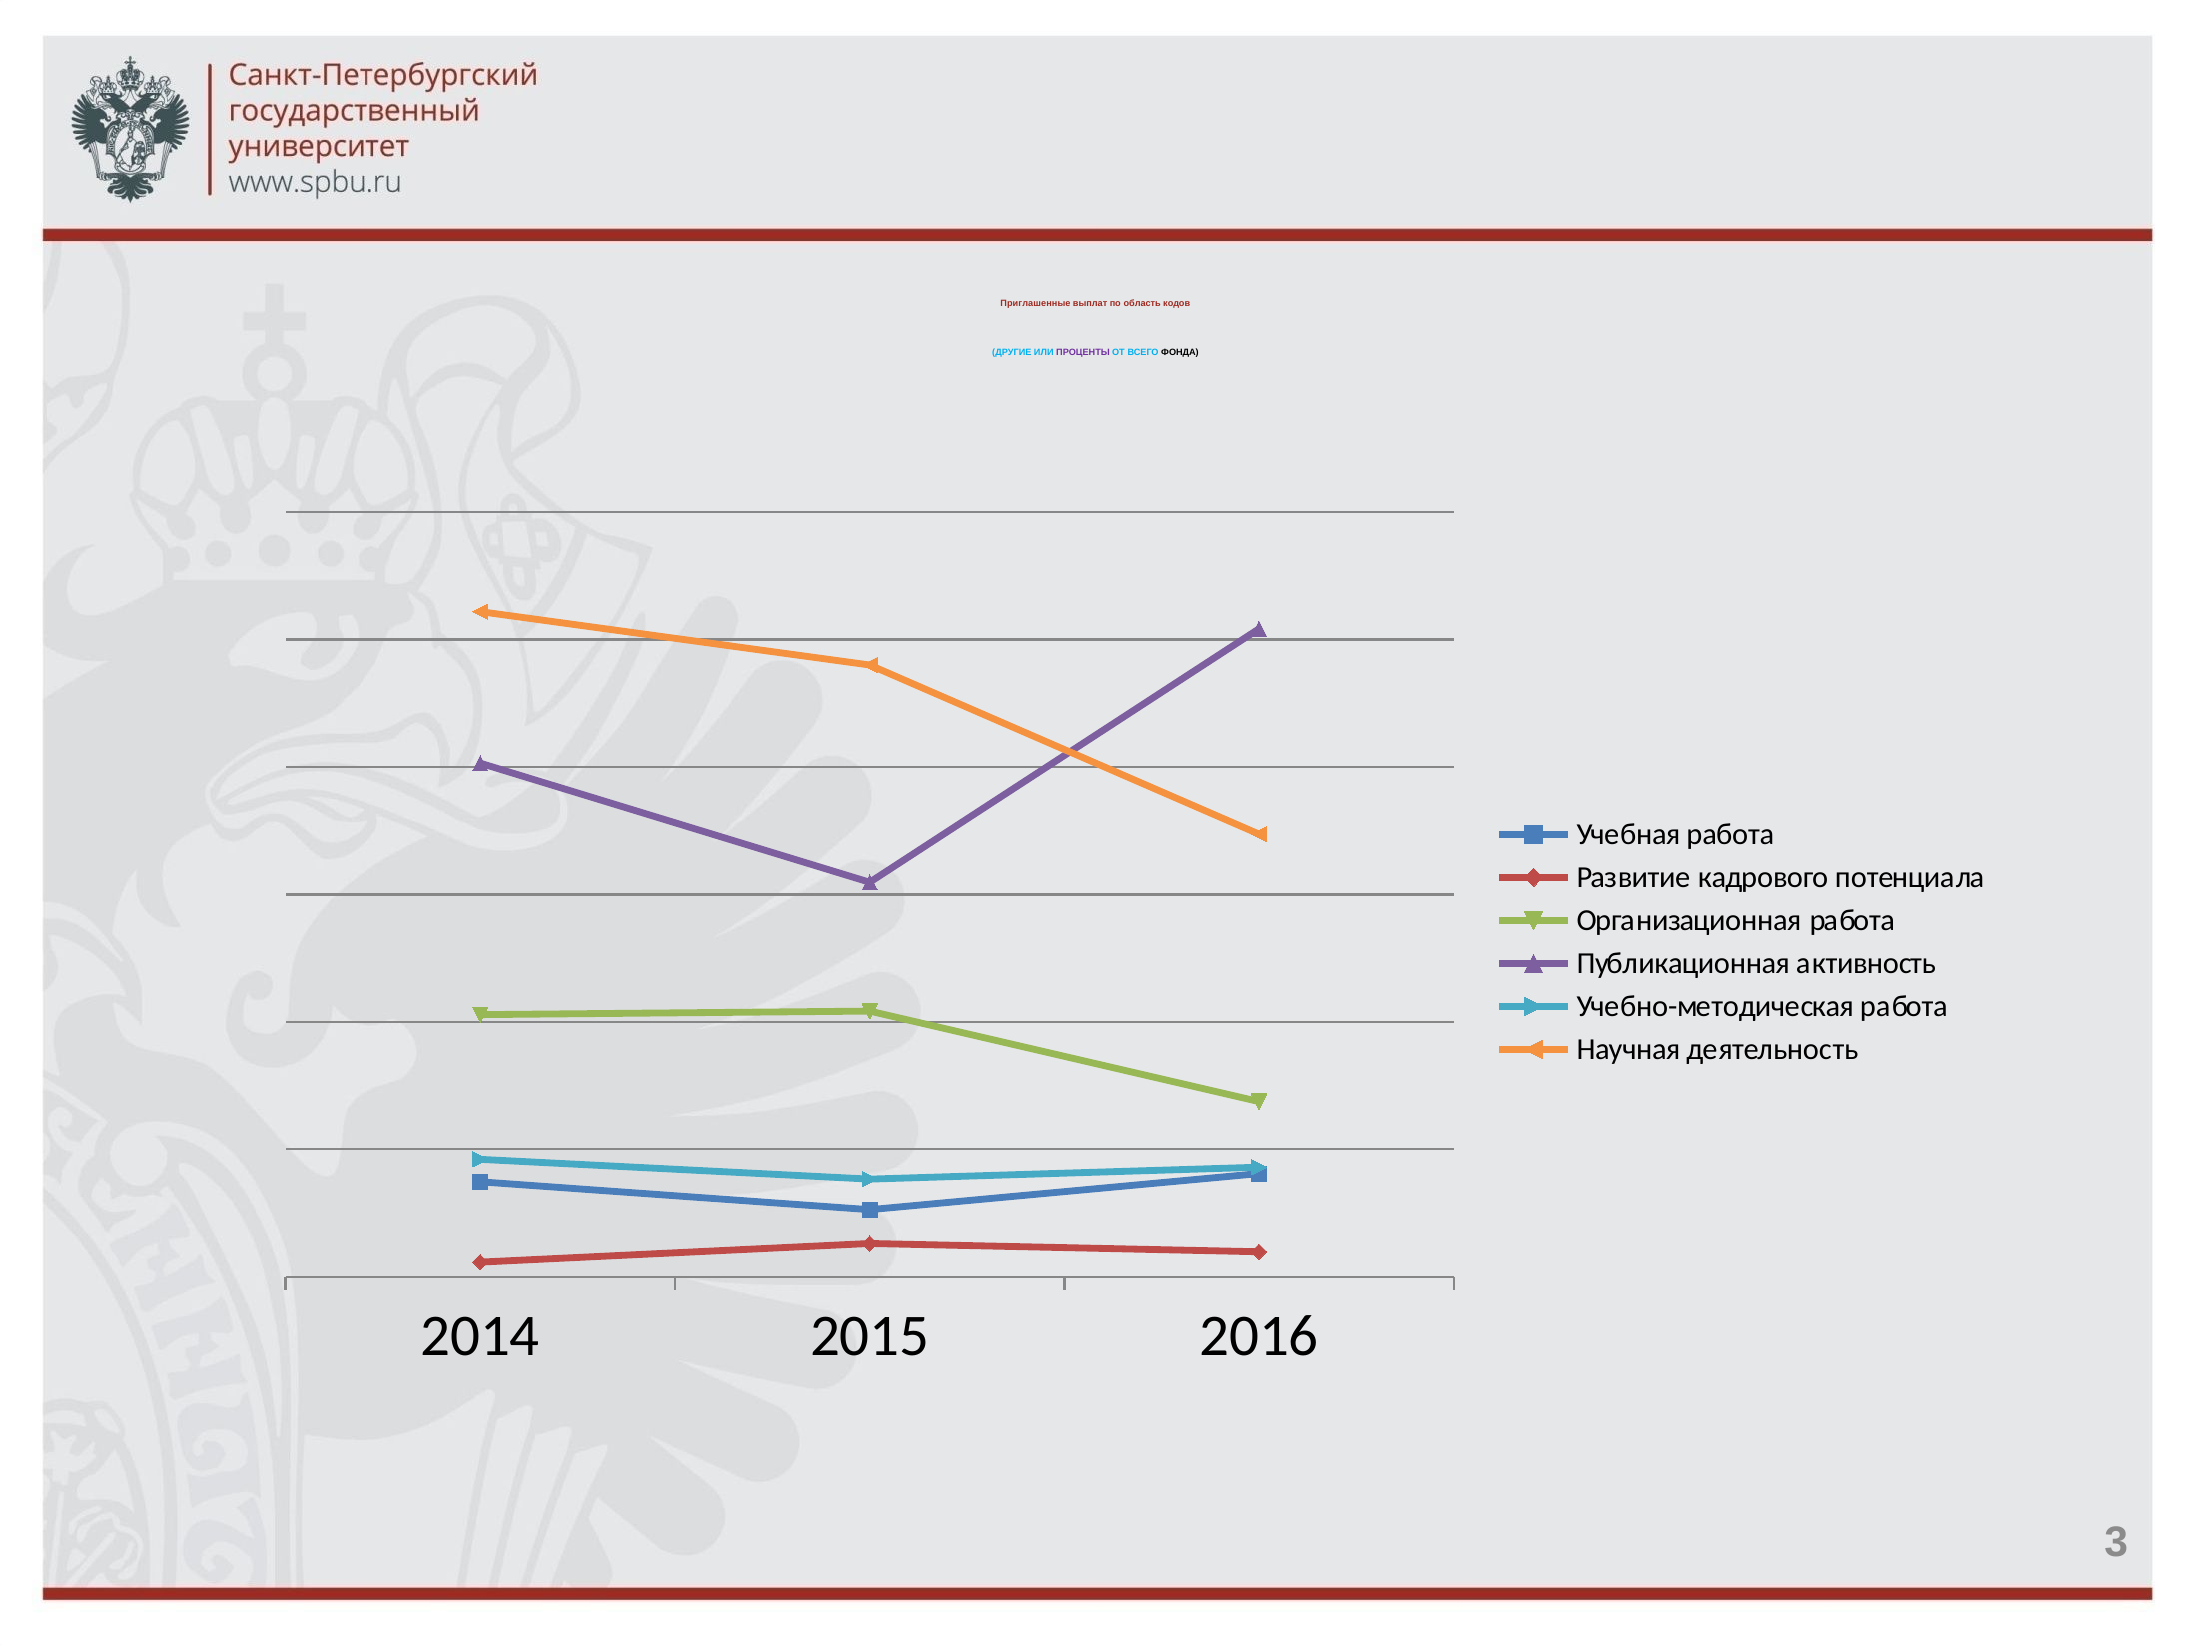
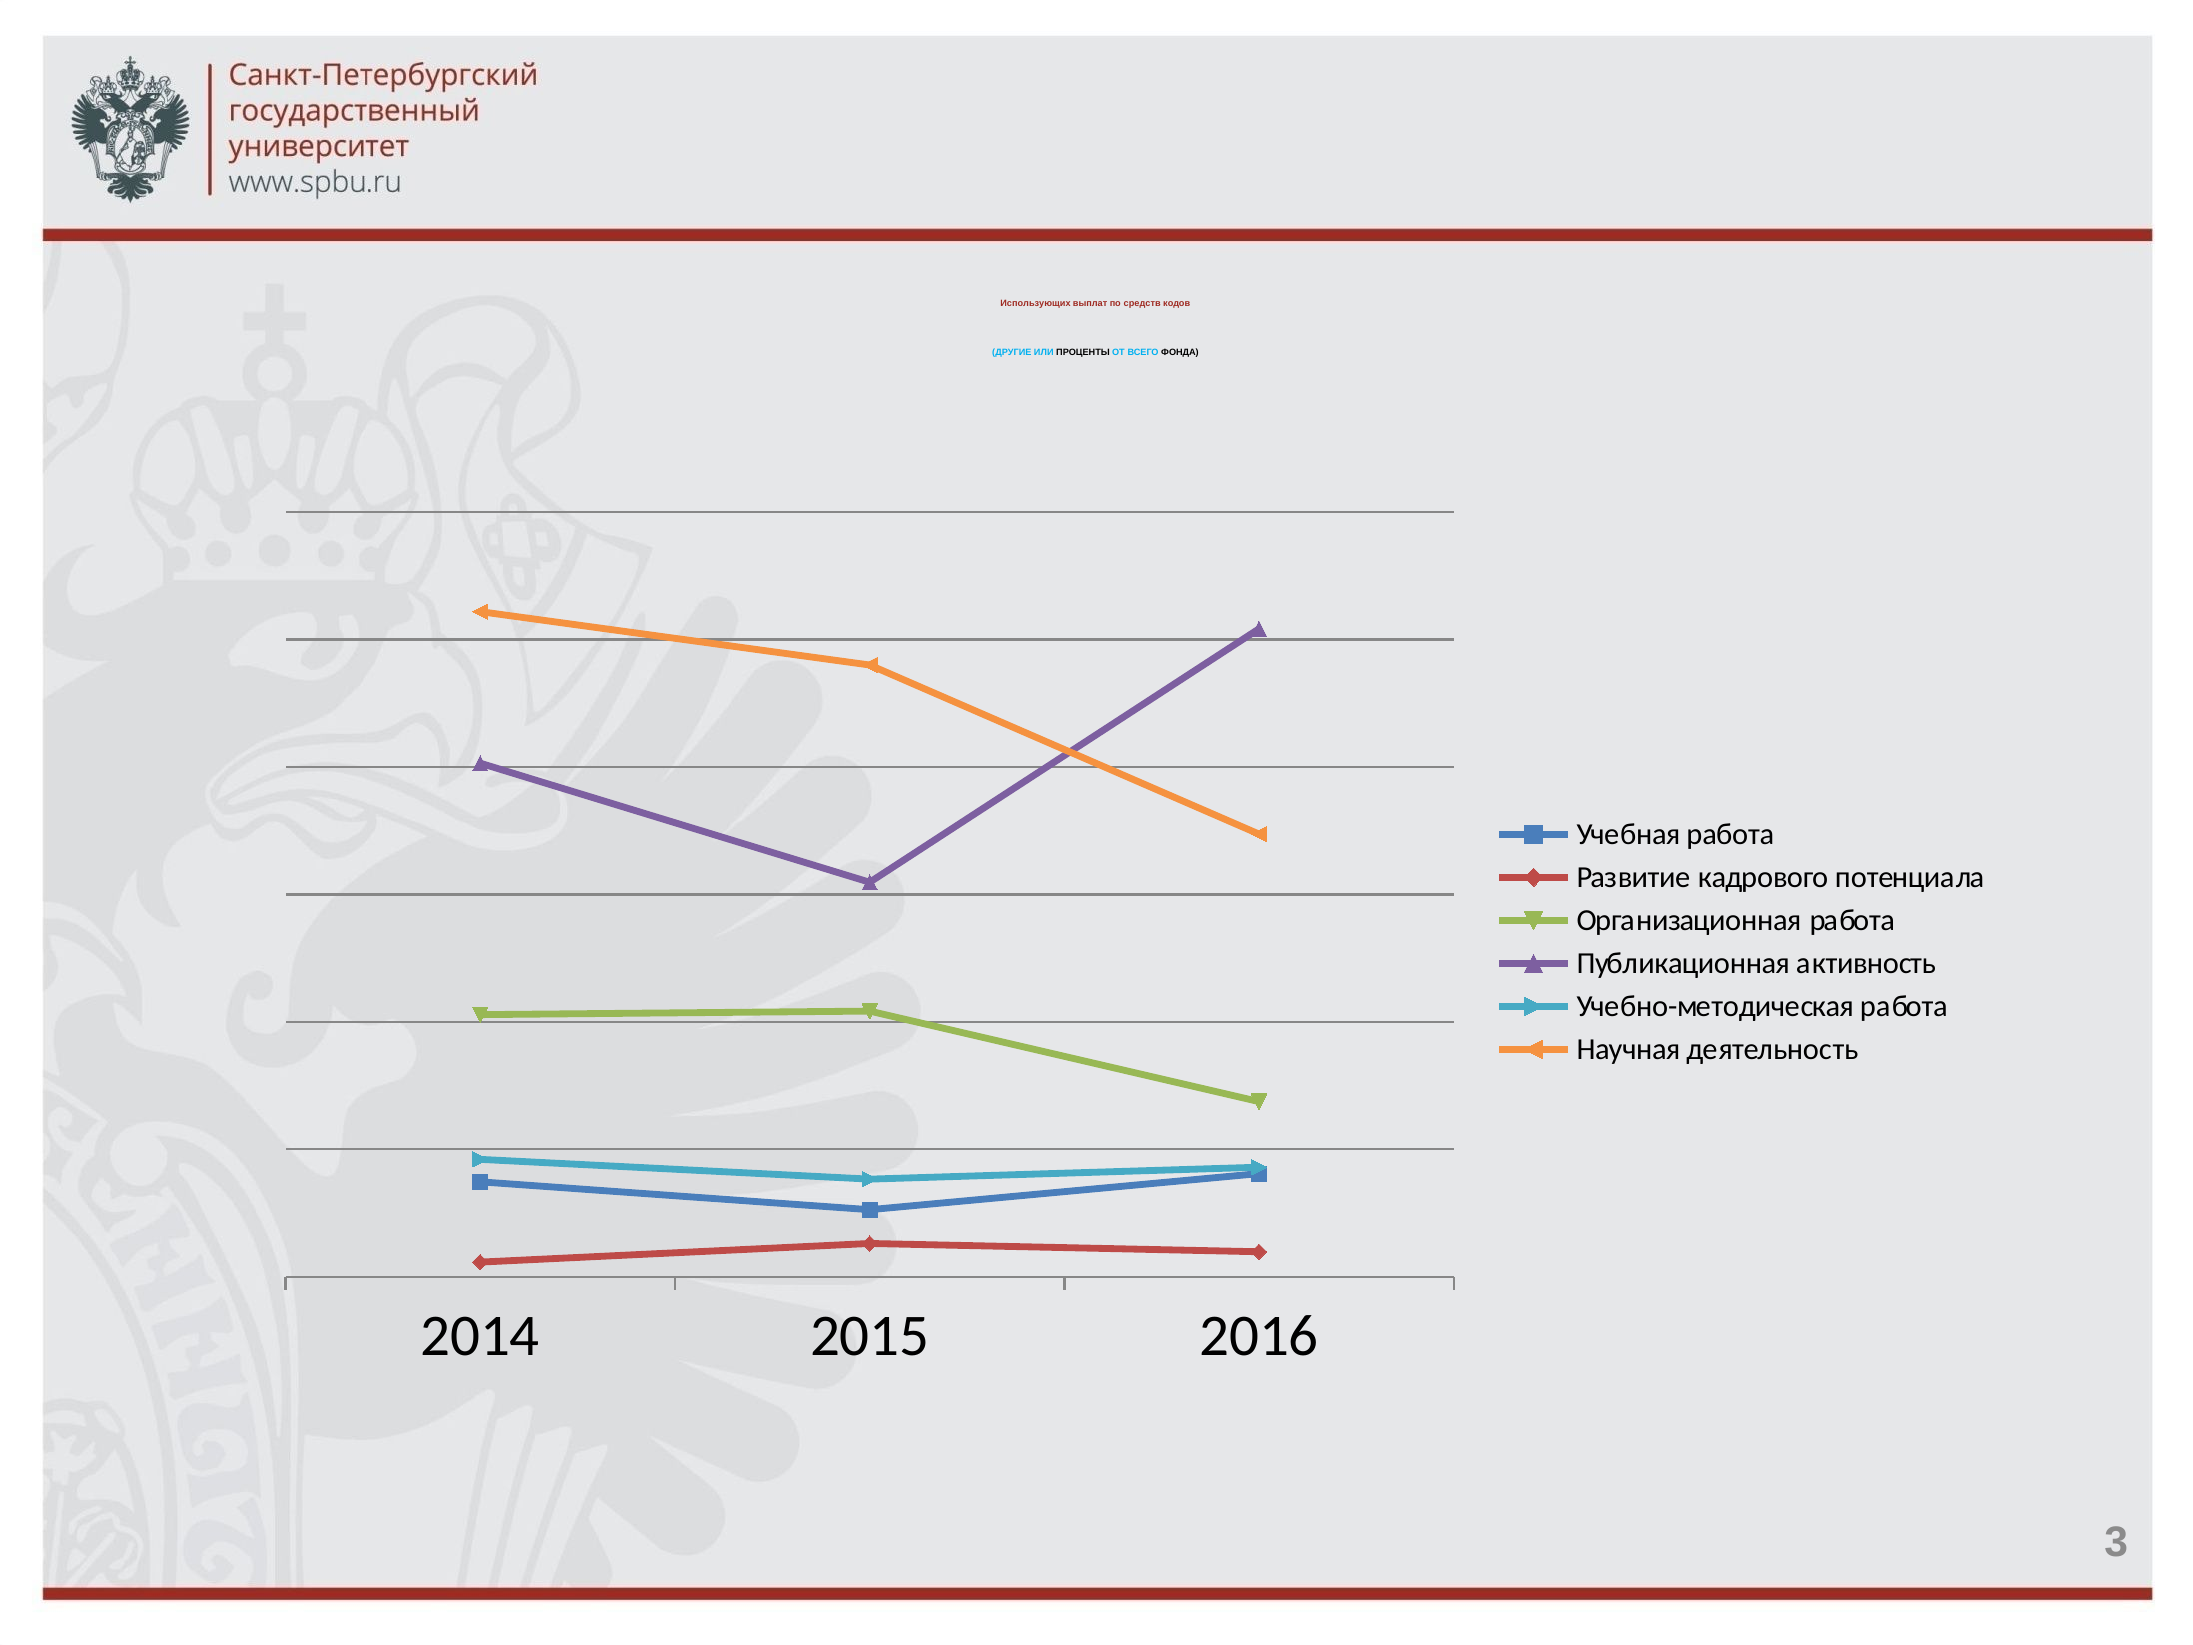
Приглашенные: Приглашенные -> Использующих (1036, 303)
область: область -> средств (1142, 303)
ПРОЦЕНТЫ colour: purple -> black (1083, 352)
